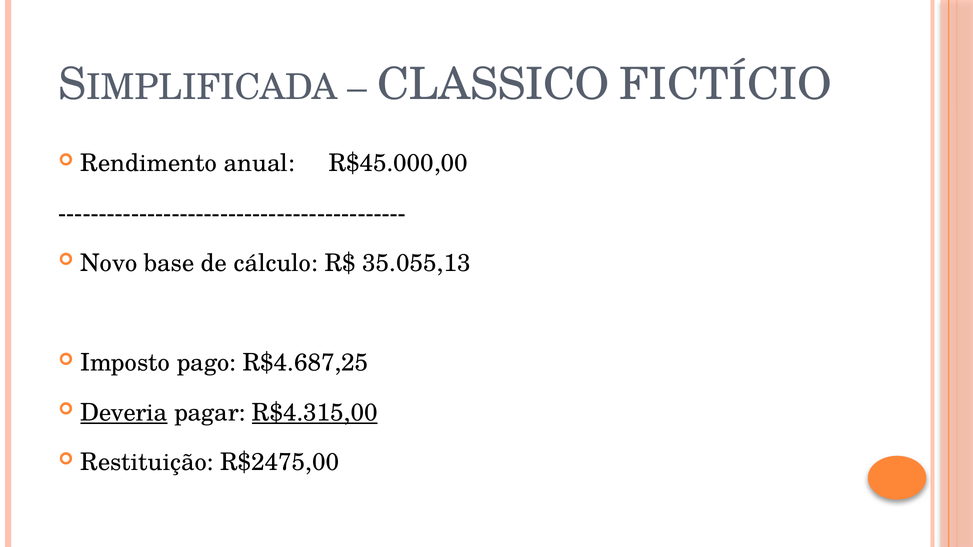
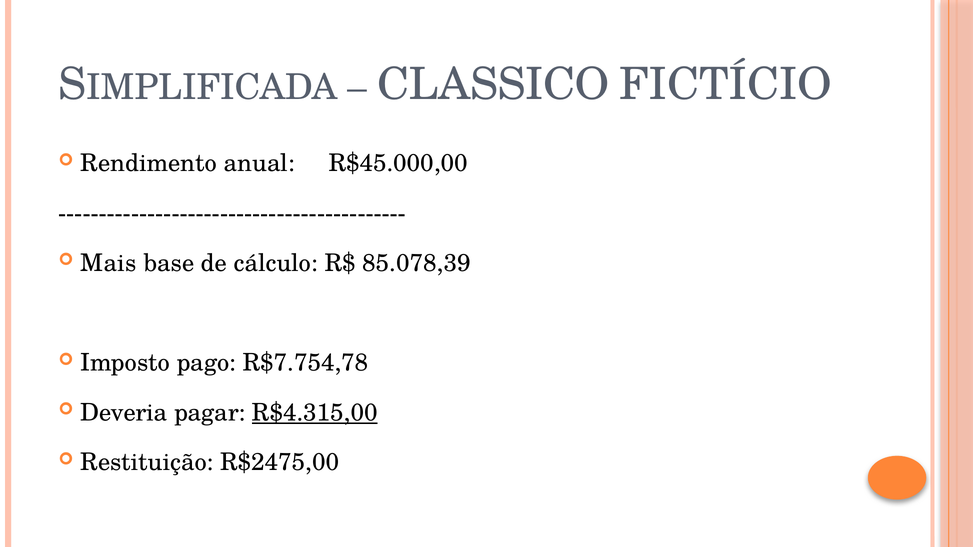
Novo: Novo -> Mais (109, 263)
35.055,13: 35.055,13 -> 85.078,39 (417, 263)
R$4.687,25: R$4.687,25 -> R$7.754,78 (306, 363)
Deveria underline: present -> none (124, 413)
